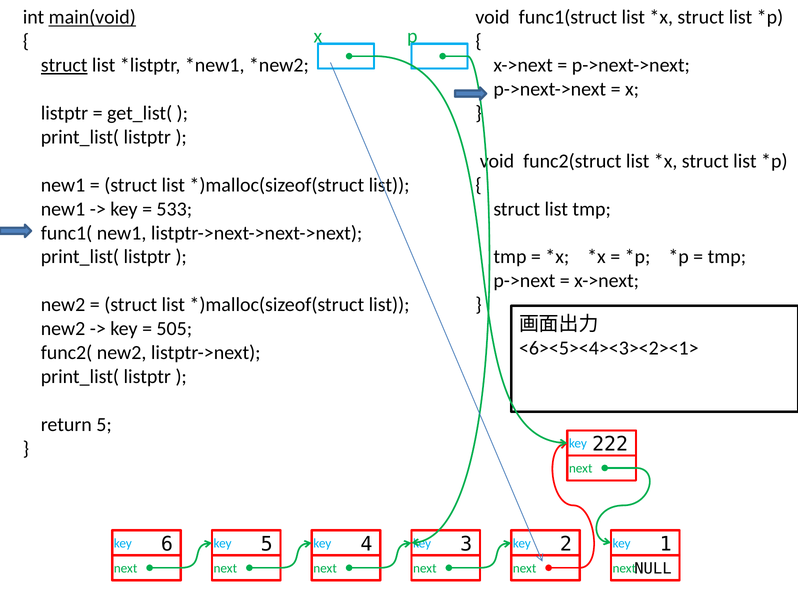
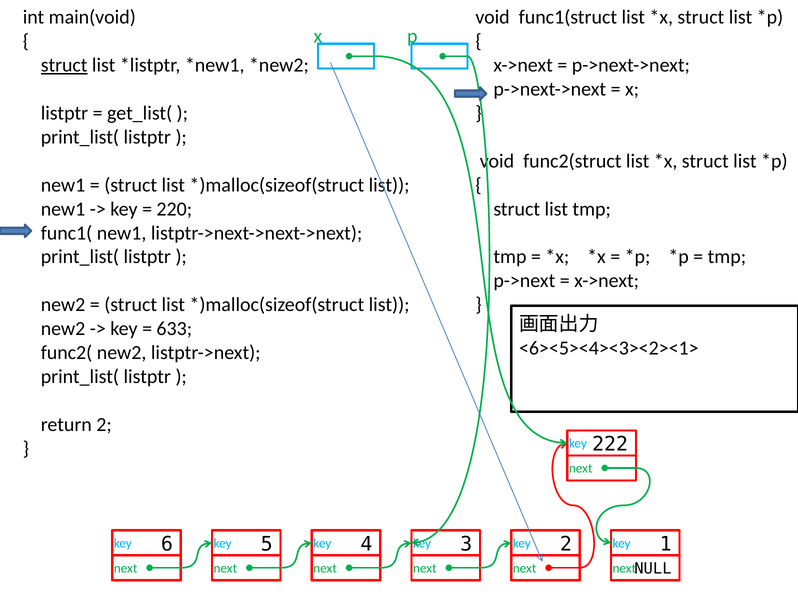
main(void underline: present -> none (92, 17)
533: 533 -> 220 (174, 209)
505: 505 -> 633 (174, 328)
return 5: 5 -> 2 (104, 424)
